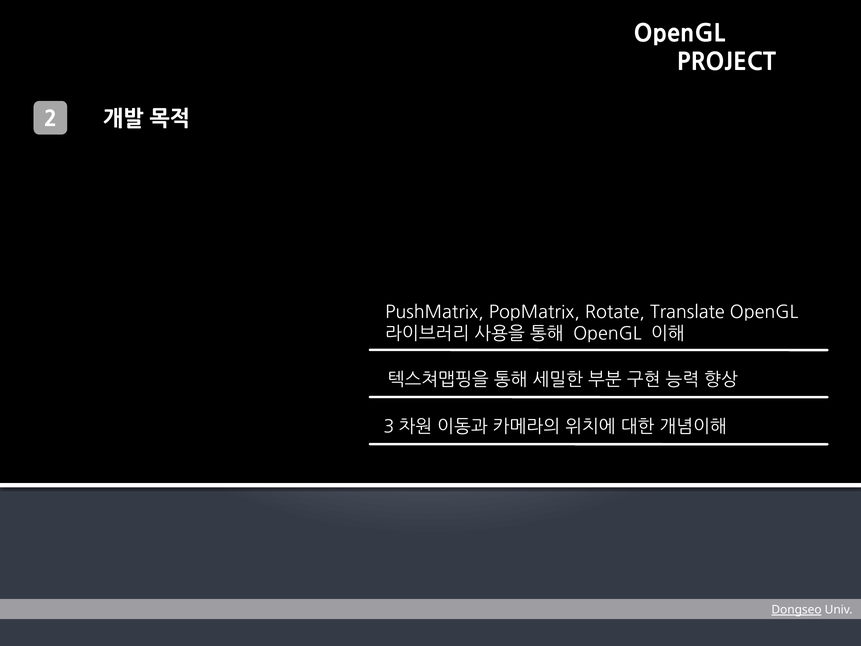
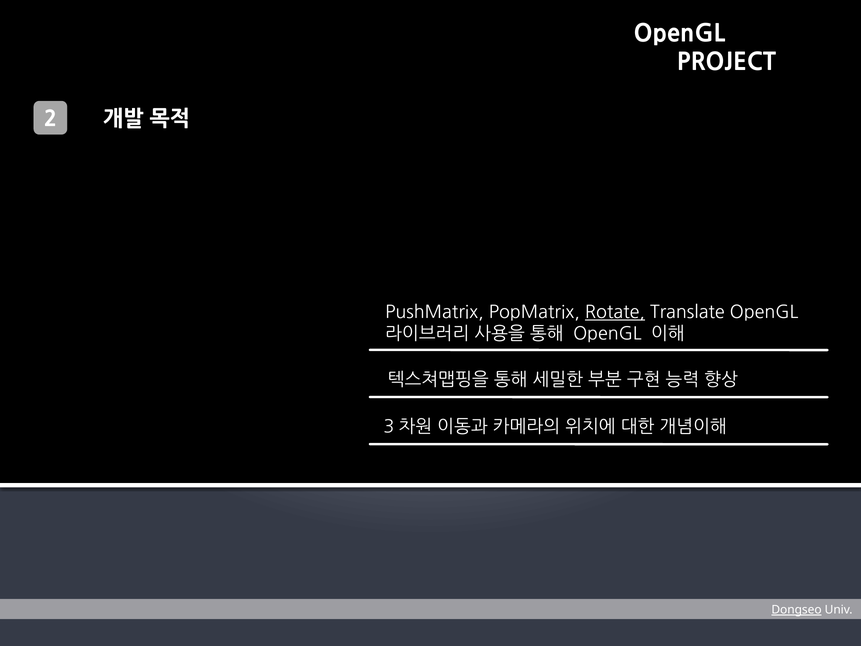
Rotate underline: none -> present (615, 312)
